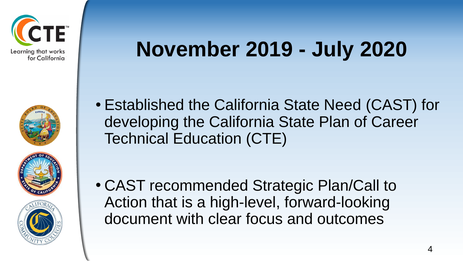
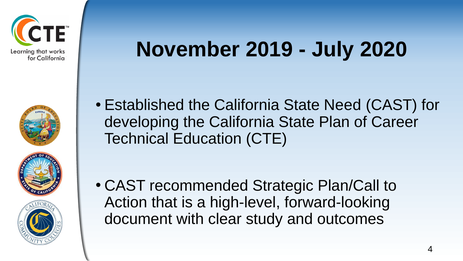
focus: focus -> study (264, 219)
